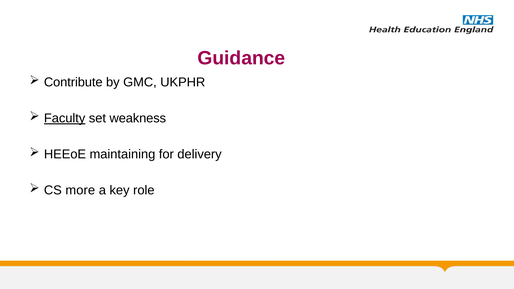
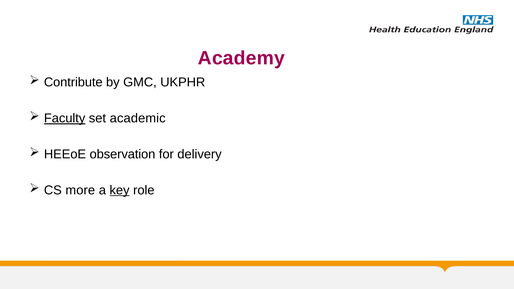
Guidance: Guidance -> Academy (241, 58)
weakness: weakness -> academic (138, 118)
maintaining: maintaining -> observation (123, 154)
key underline: none -> present (120, 190)
